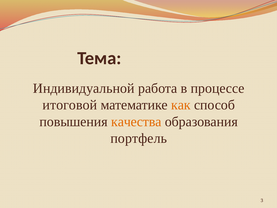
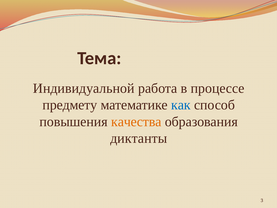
итоговой: итоговой -> предмету (70, 105)
как colour: orange -> blue (181, 105)
портфель: портфель -> диктанты (139, 138)
